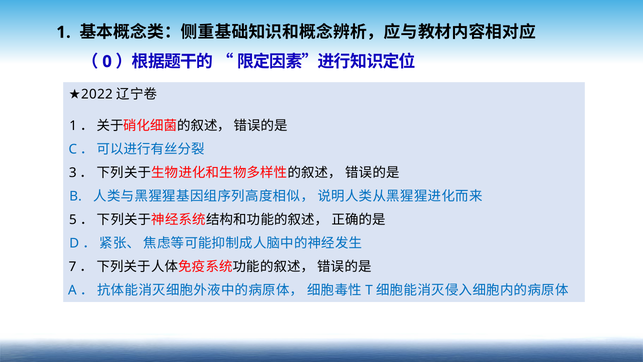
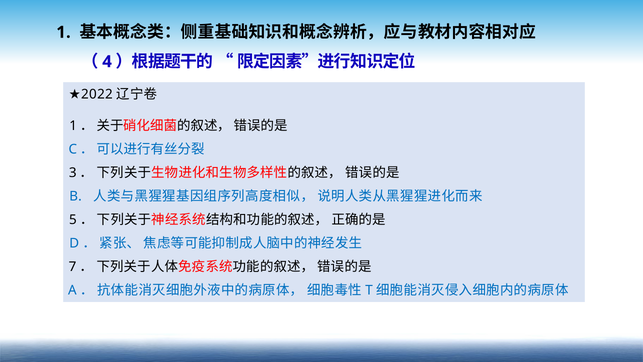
0: 0 -> 4 (107, 62)
